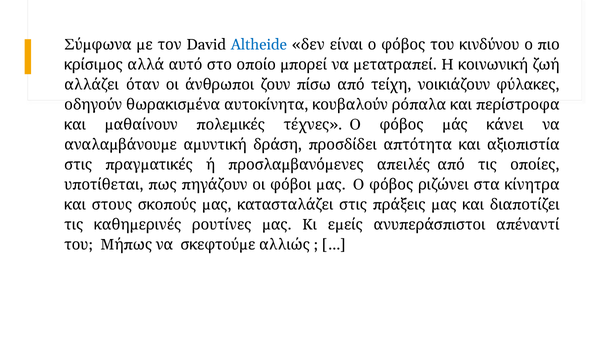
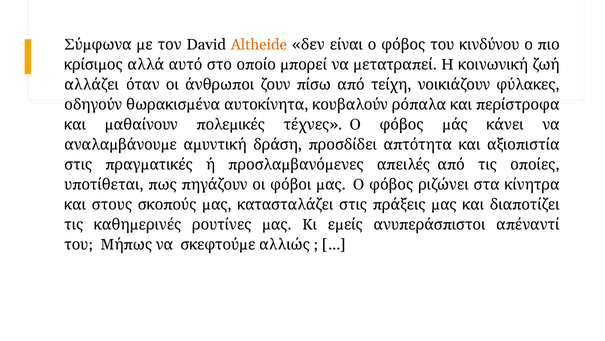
Altheide colour: blue -> orange (259, 45)
